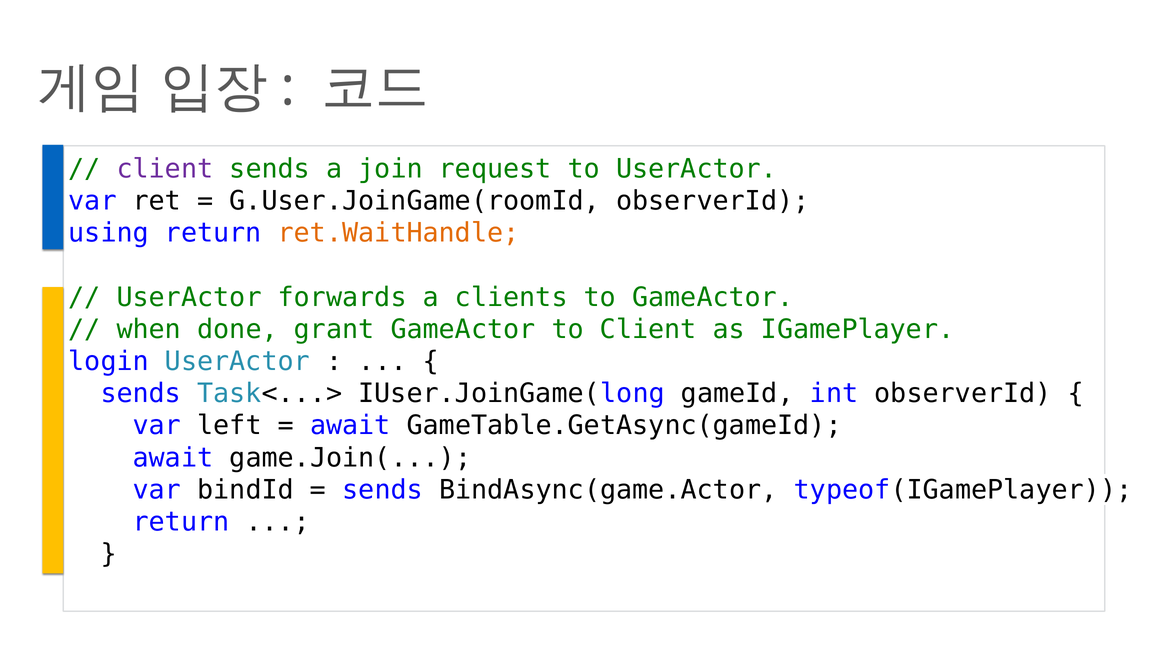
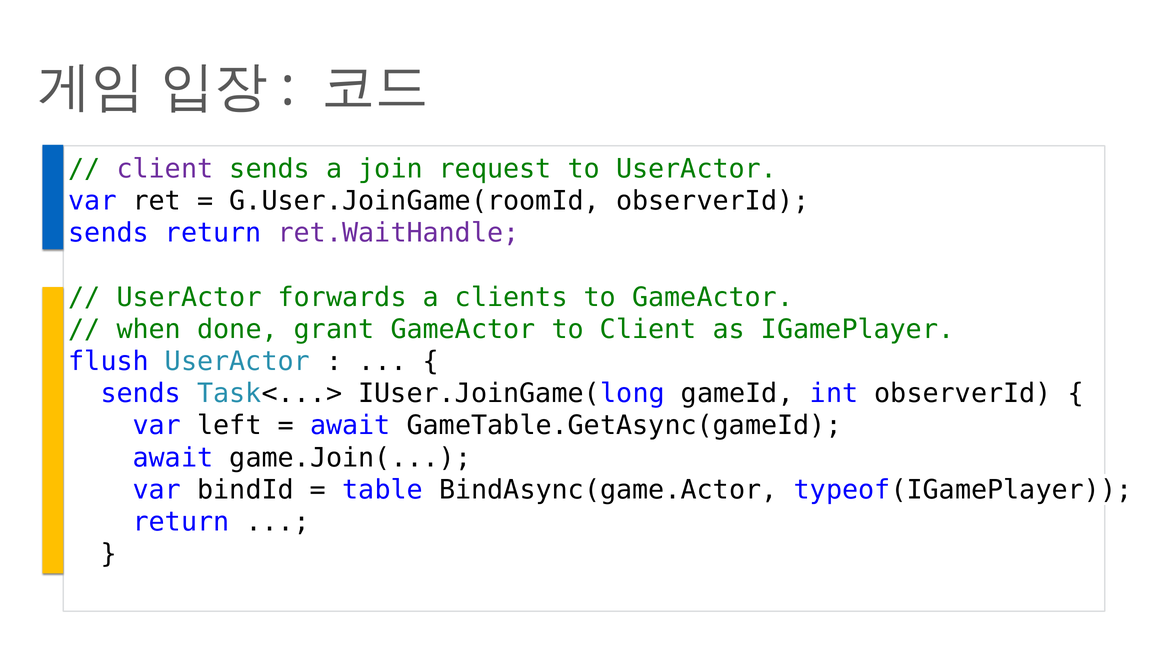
using: using -> sends (109, 233)
ret.WaitHandle colour: orange -> purple (399, 233)
login: login -> flush (109, 361)
sends: sends -> table (383, 490)
